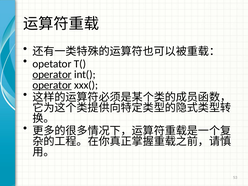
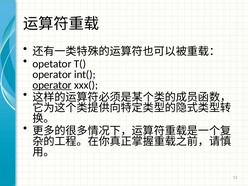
operator underline: present -> none (52, 74)
